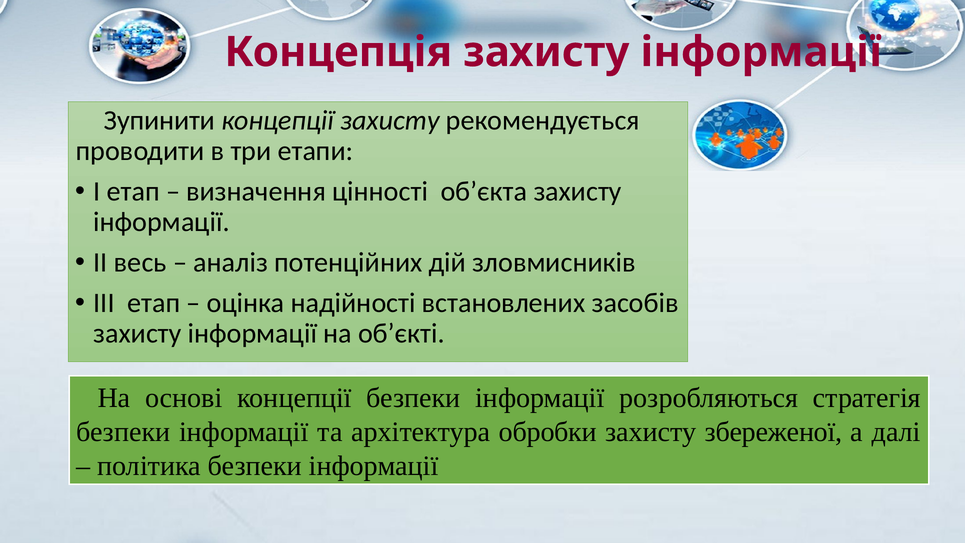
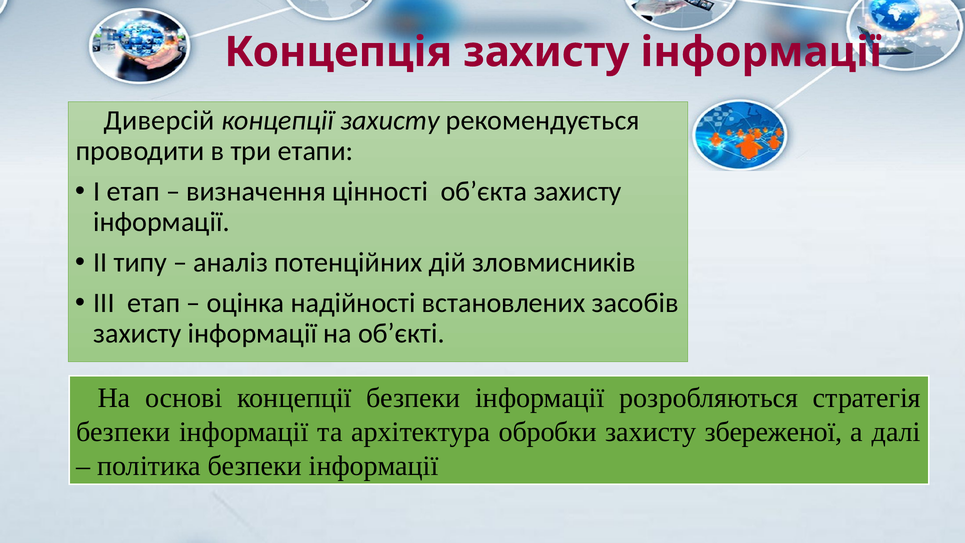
Зупинити: Зупинити -> Диверсій (159, 121)
весь: весь -> типу (140, 262)
